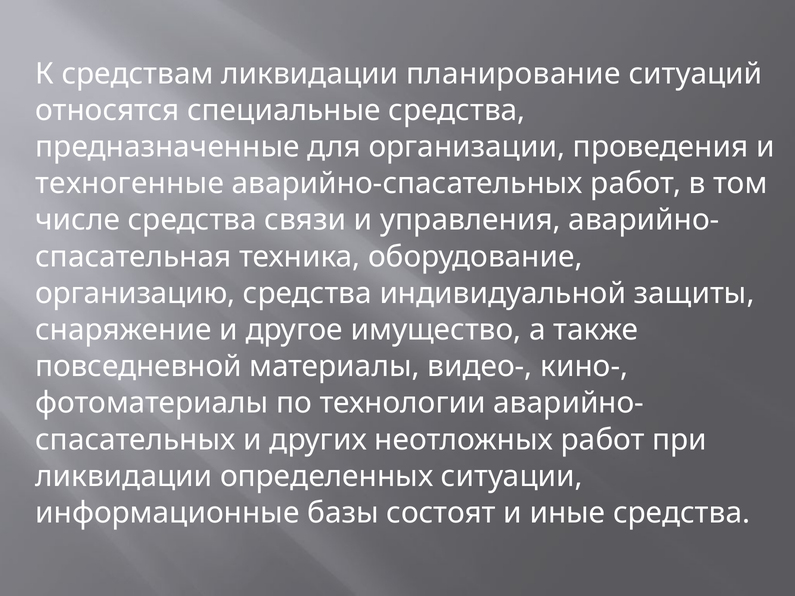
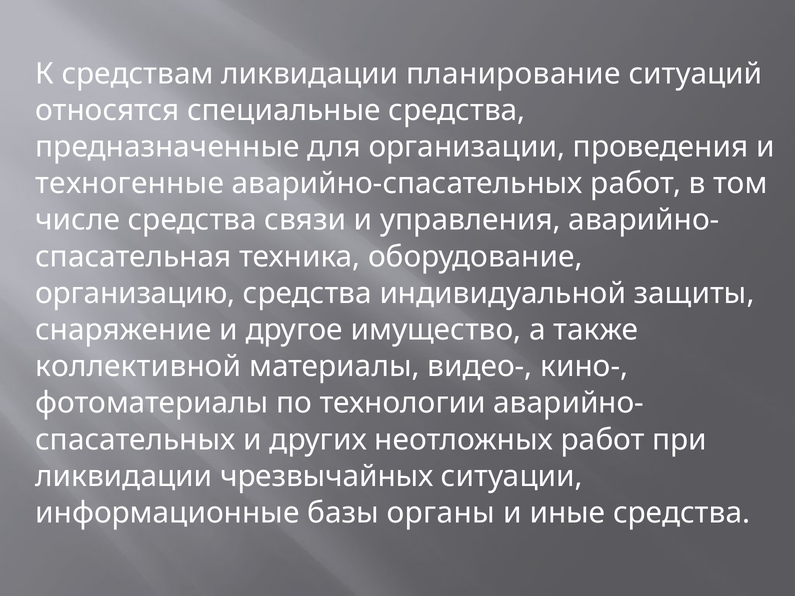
повседневной: повседневной -> коллективной (138, 367)
определенных: определенных -> чрезвычайных (327, 477)
состоят: состоят -> органы (441, 513)
